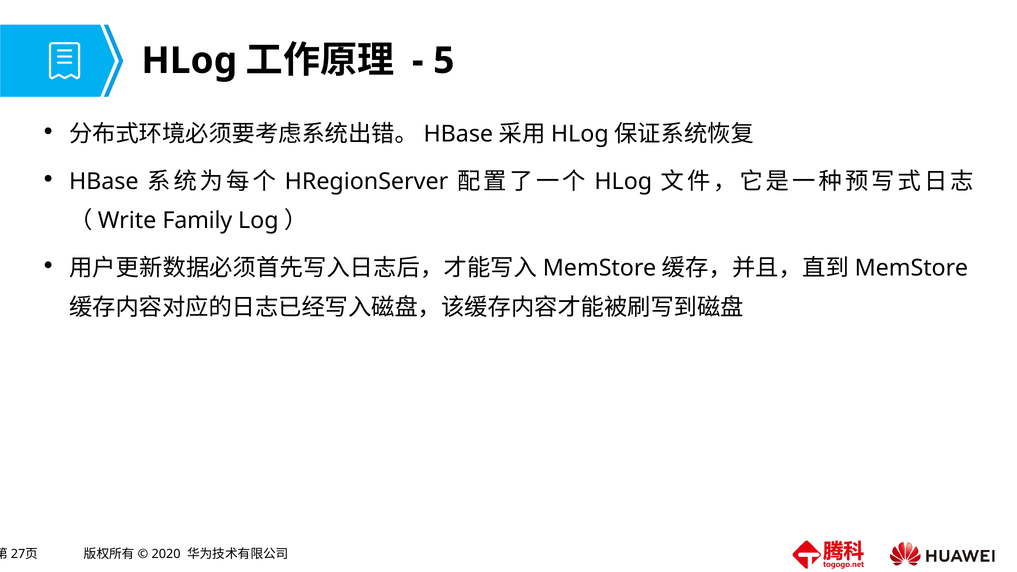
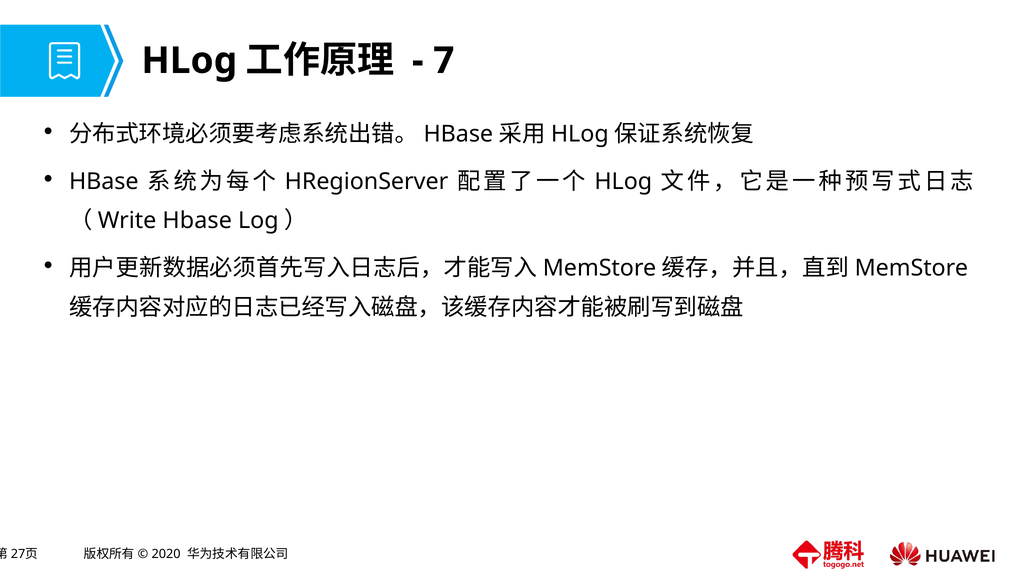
5: 5 -> 7 (444, 61)
Family: Family -> Hbase (197, 221)
